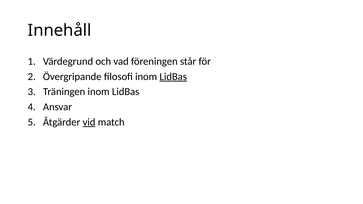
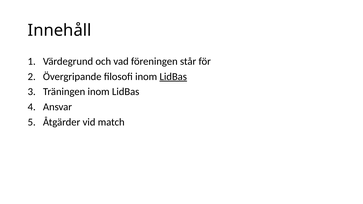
vid underline: present -> none (89, 122)
